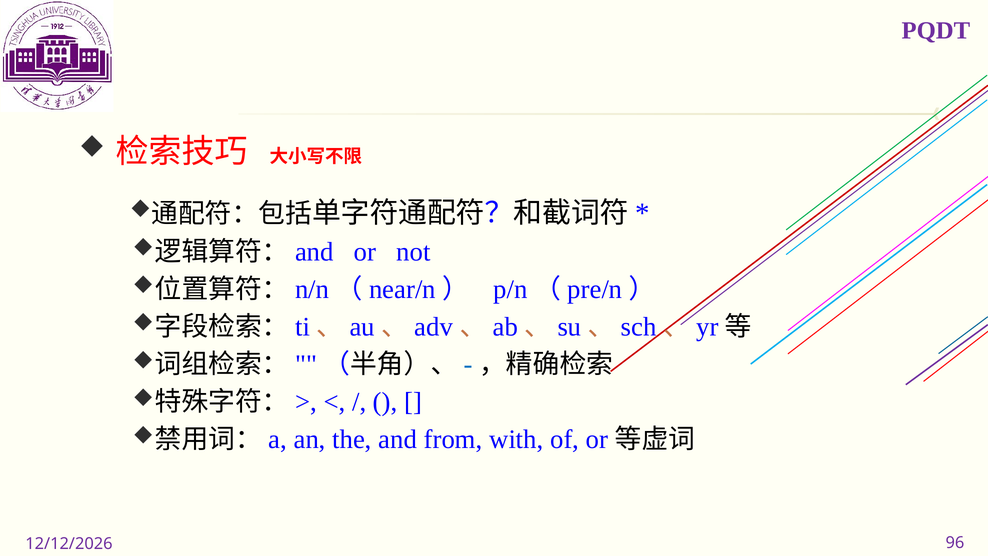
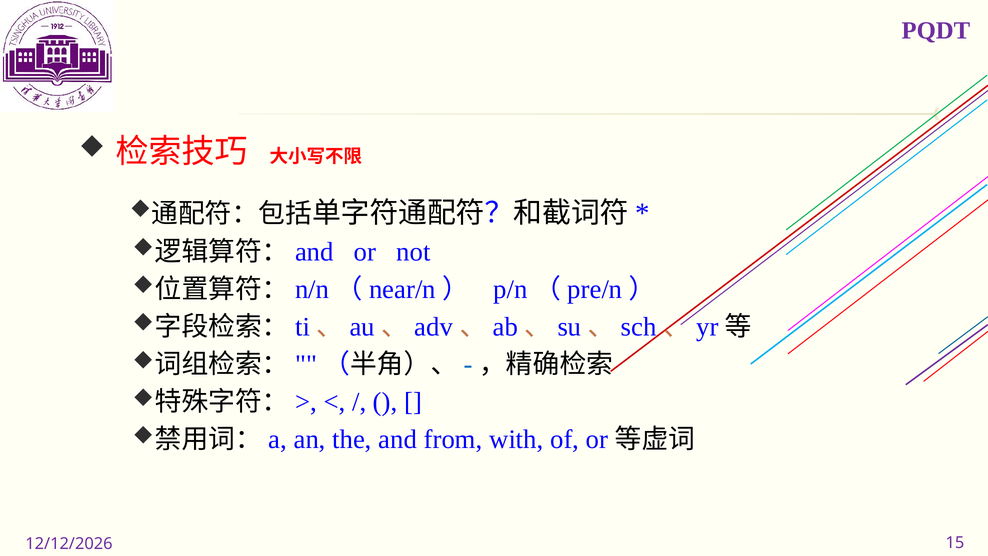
96: 96 -> 15 (955, 543)
